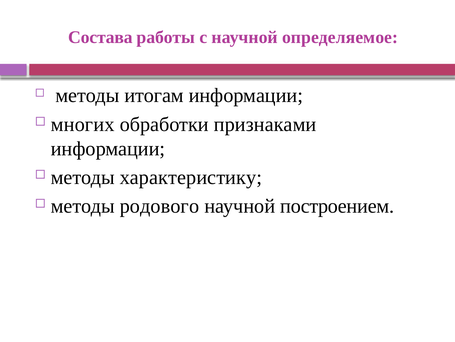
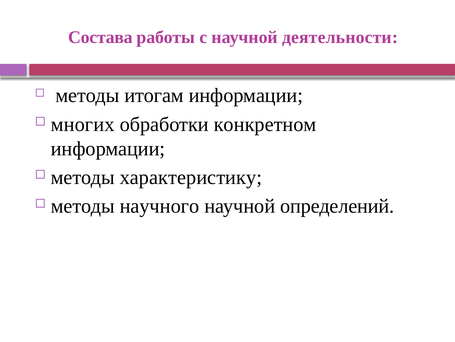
определяемое: определяемое -> деятельности (340, 37)
признаками: признаками -> конкретном (265, 124)
родового: родового -> научного (159, 206)
построением: построением -> определений (337, 206)
